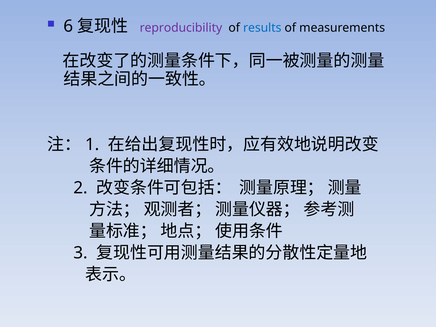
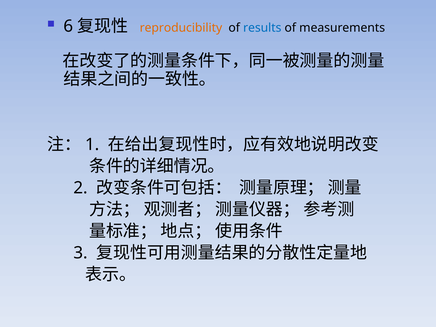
reproducibility colour: purple -> orange (181, 28)
